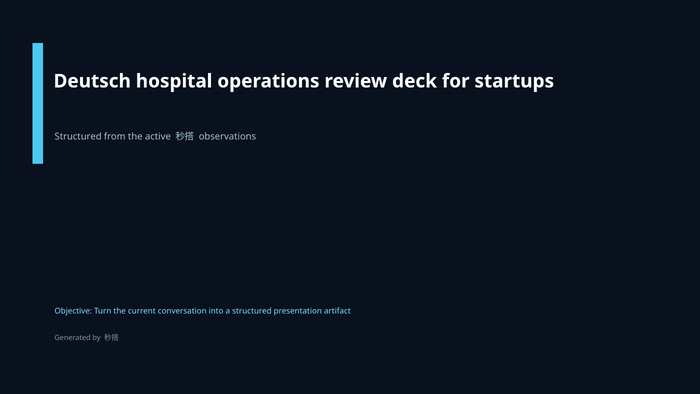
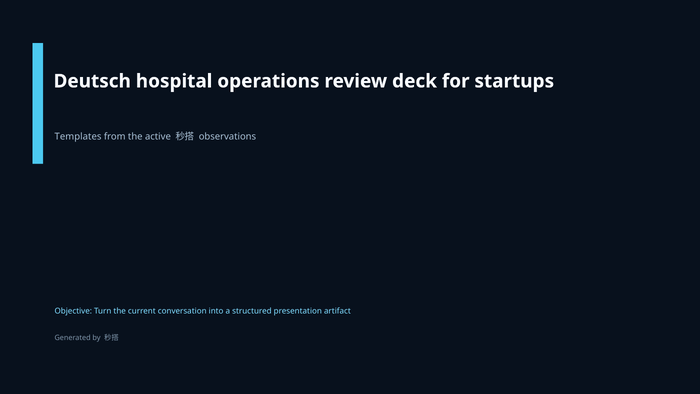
Structured: Structured -> Templates (78, 137)
